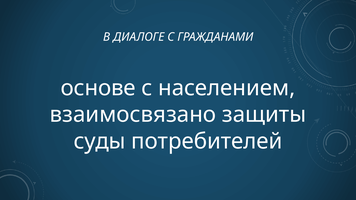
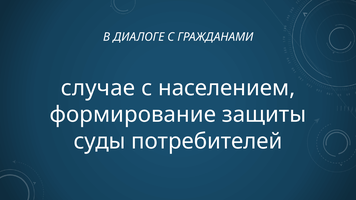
основе: основе -> случае (98, 88)
взаимосвязано: взаимосвязано -> формирование (133, 115)
